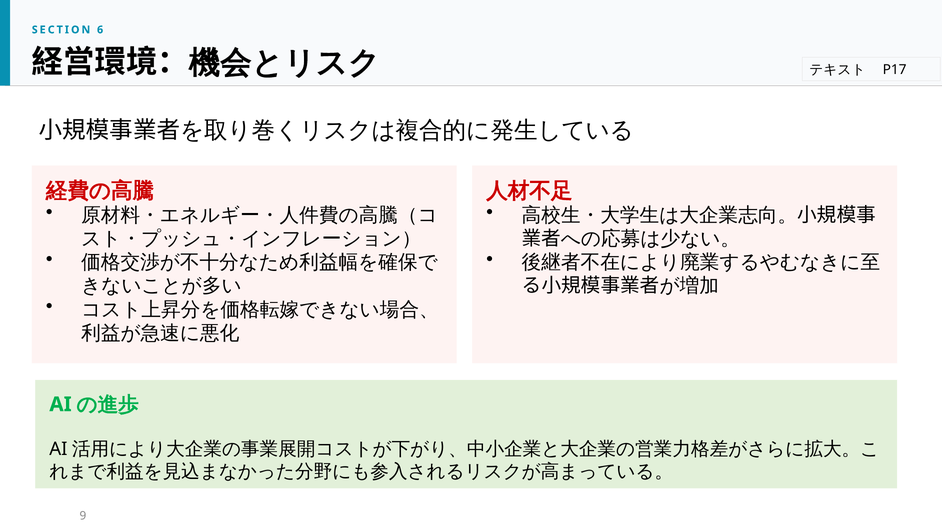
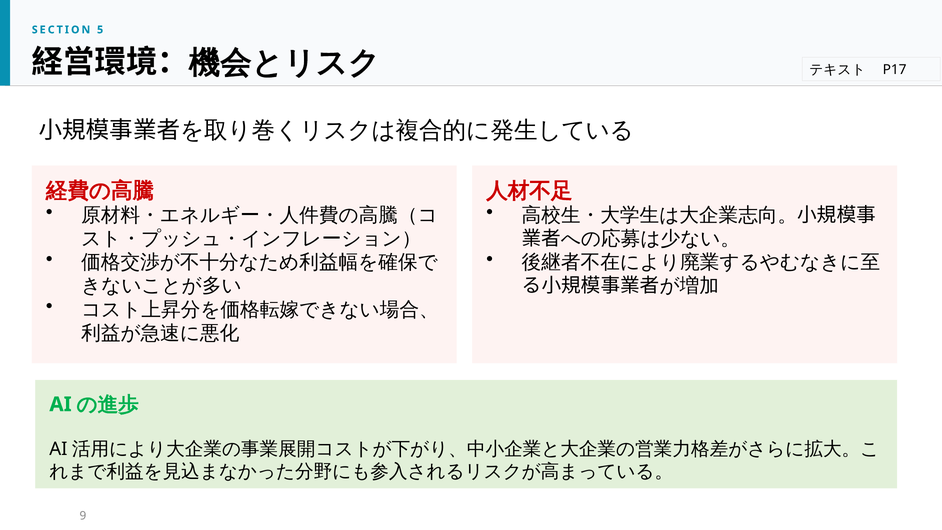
6: 6 -> 5 (100, 30)
